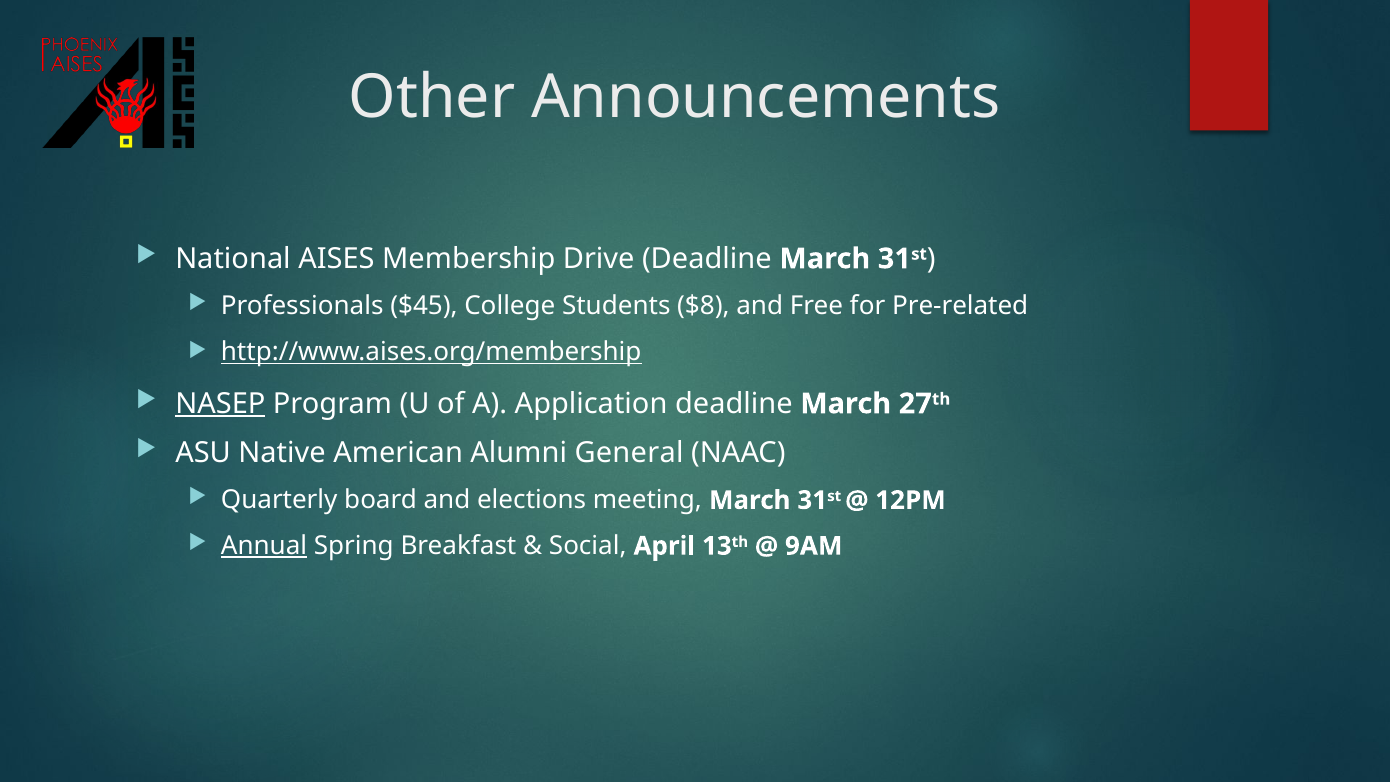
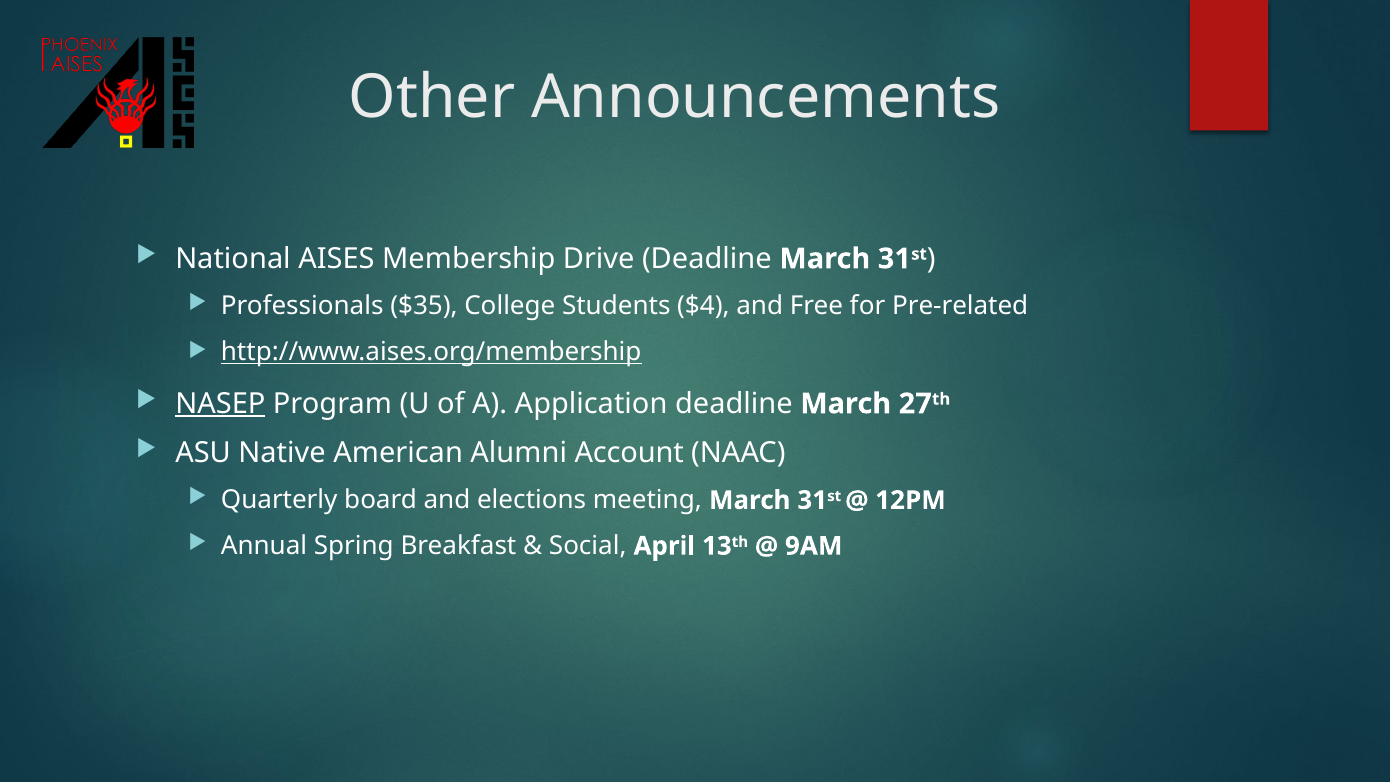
$45: $45 -> $35 (424, 306)
$8: $8 -> $4 (703, 306)
General: General -> Account (629, 453)
Annual underline: present -> none (264, 546)
